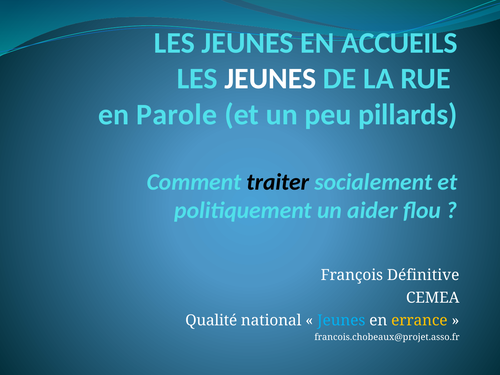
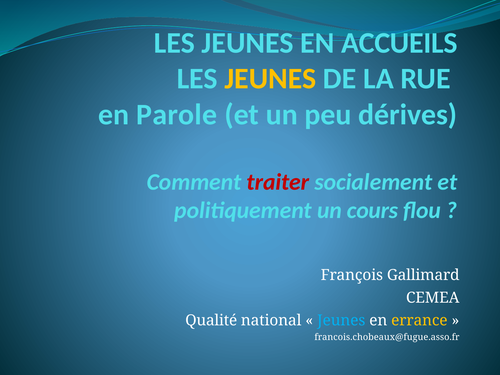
JEUNES colour: white -> yellow (270, 79)
pillards: pillards -> dérives (408, 115)
traiter colour: black -> red (278, 182)
aider: aider -> cours (373, 210)
Définitive: Définitive -> Gallimard (423, 275)
francois.chobeaux@projet.asso.fr: francois.chobeaux@projet.asso.fr -> francois.chobeaux@fugue.asso.fr (387, 337)
